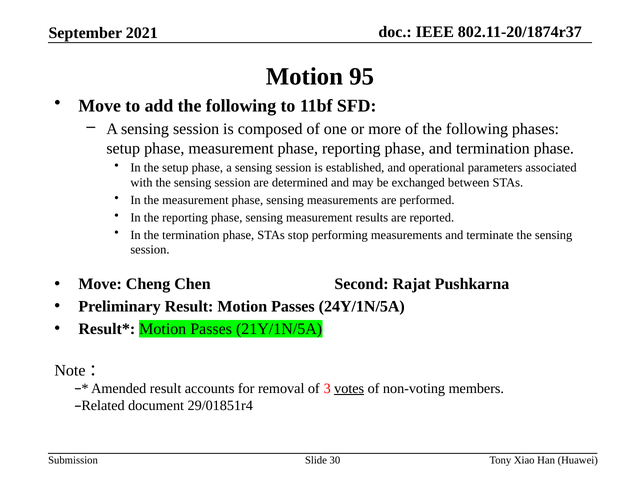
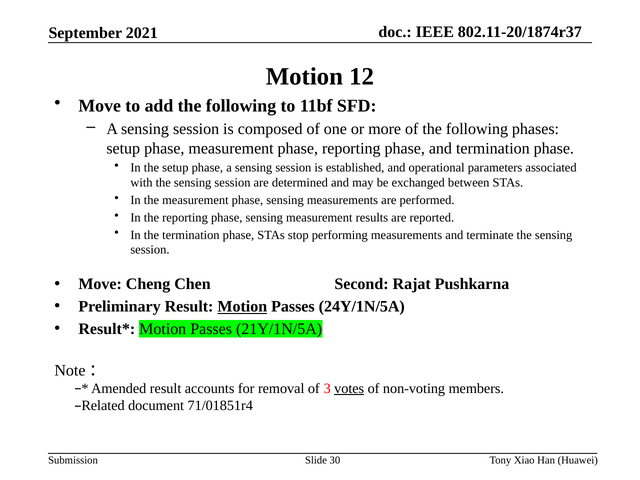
95: 95 -> 12 (362, 76)
Motion underline: none -> present (242, 306)
29/01851r4: 29/01851r4 -> 71/01851r4 (220, 406)
